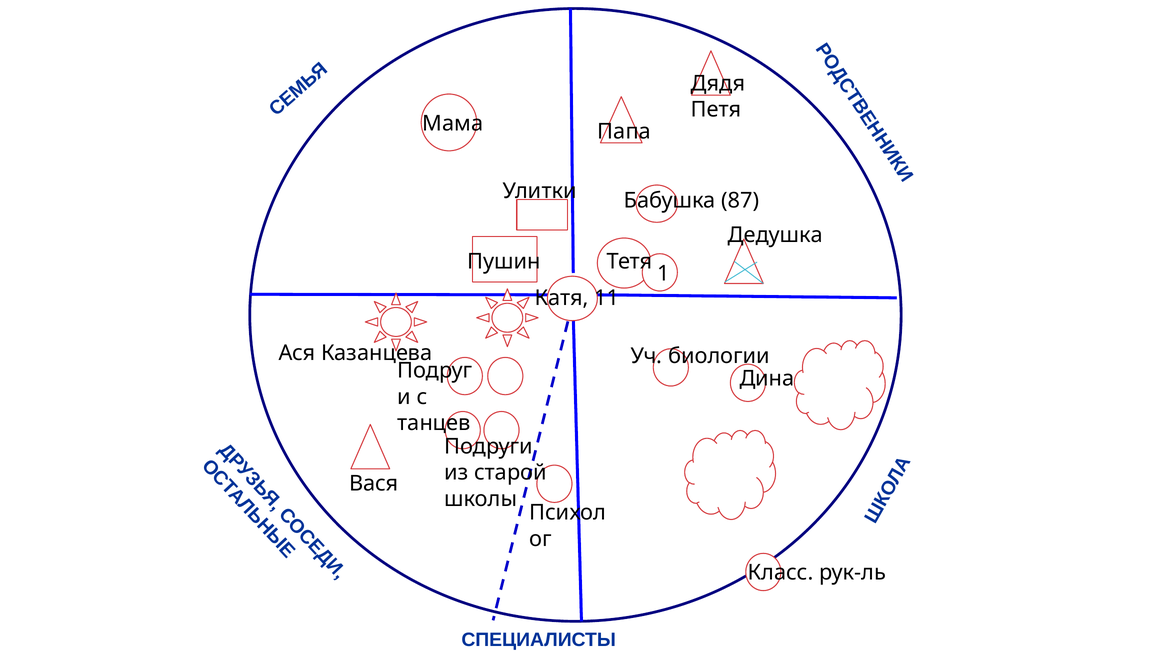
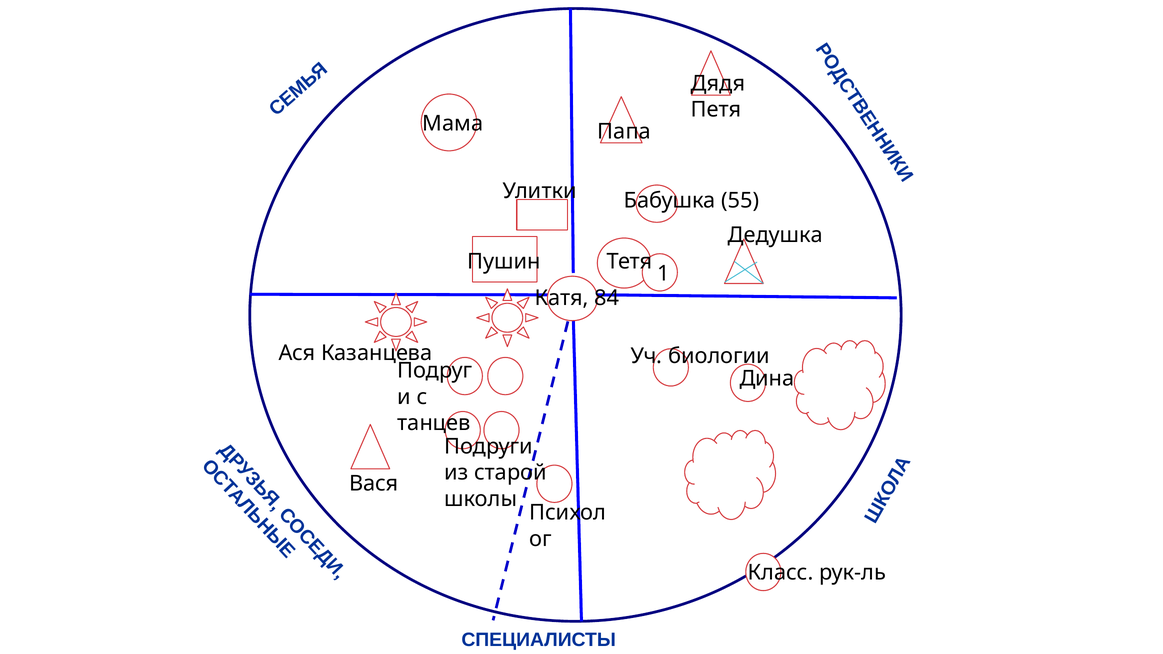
87: 87 -> 55 (740, 201)
11: 11 -> 84 (607, 298)
